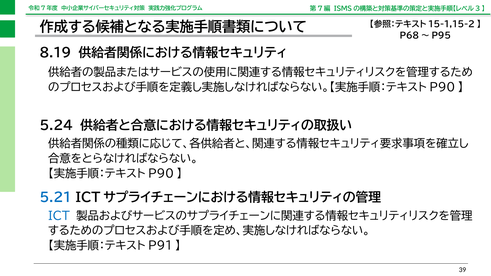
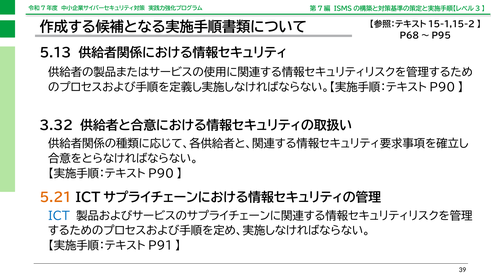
8.19: 8.19 -> 5.13 (55, 53)
5.24: 5.24 -> 3.32 (56, 126)
5.21 colour: blue -> orange (55, 198)
